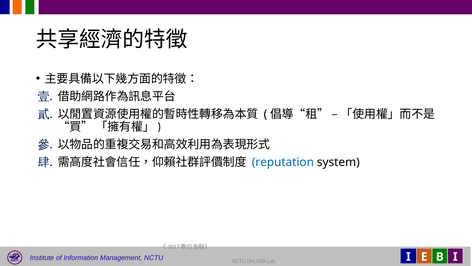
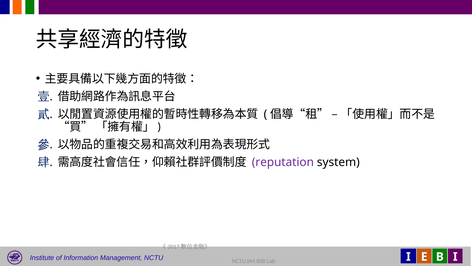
reputation colour: blue -> purple (283, 162)
